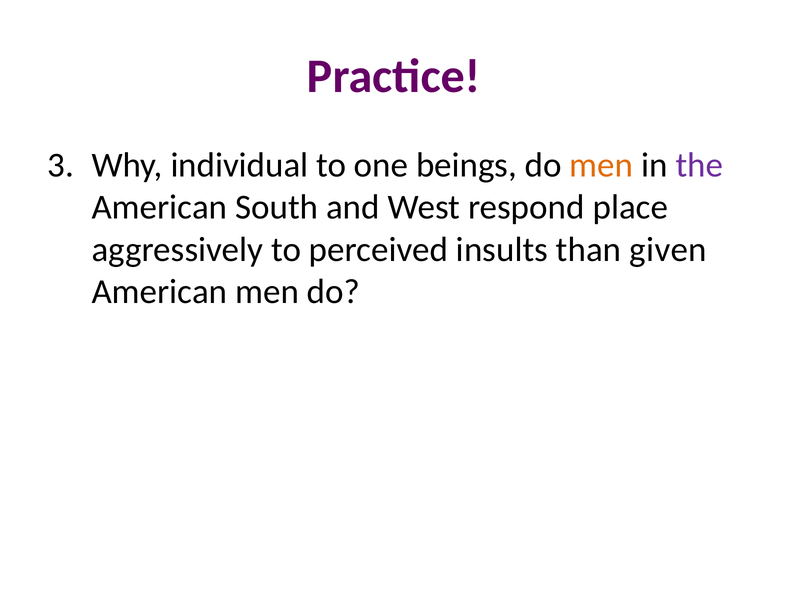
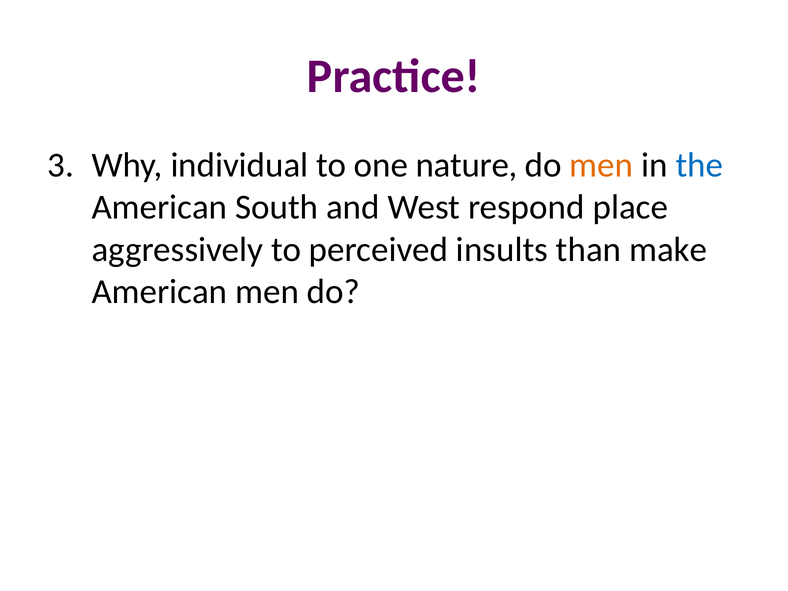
beings: beings -> nature (467, 165)
the colour: purple -> blue (699, 165)
given: given -> make (668, 249)
